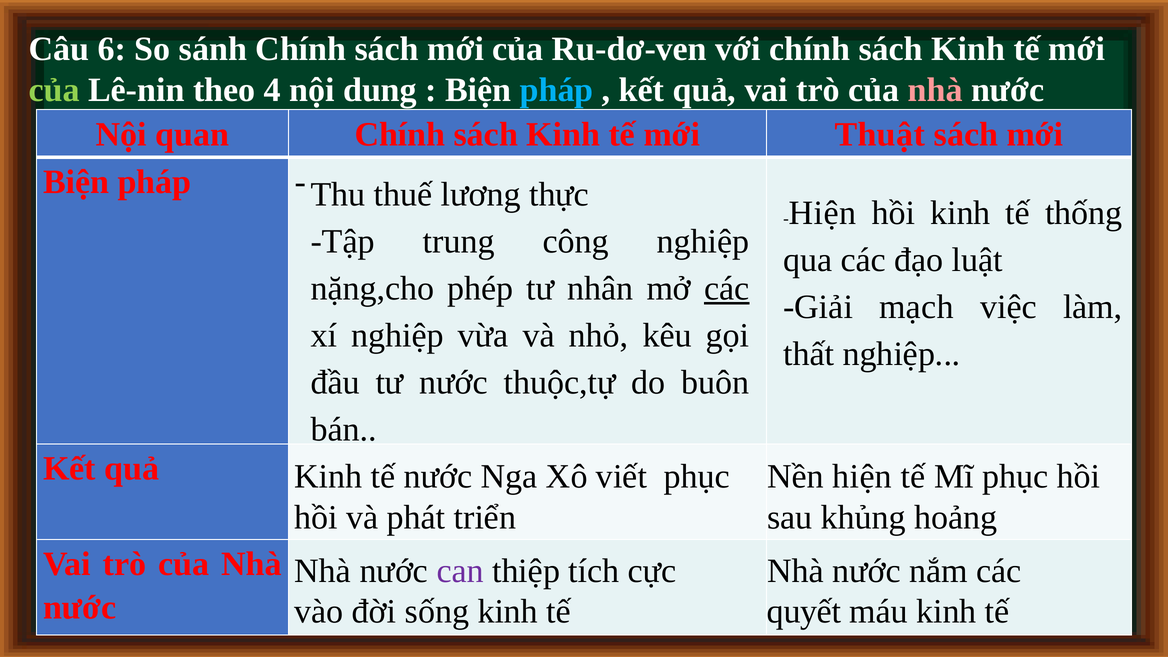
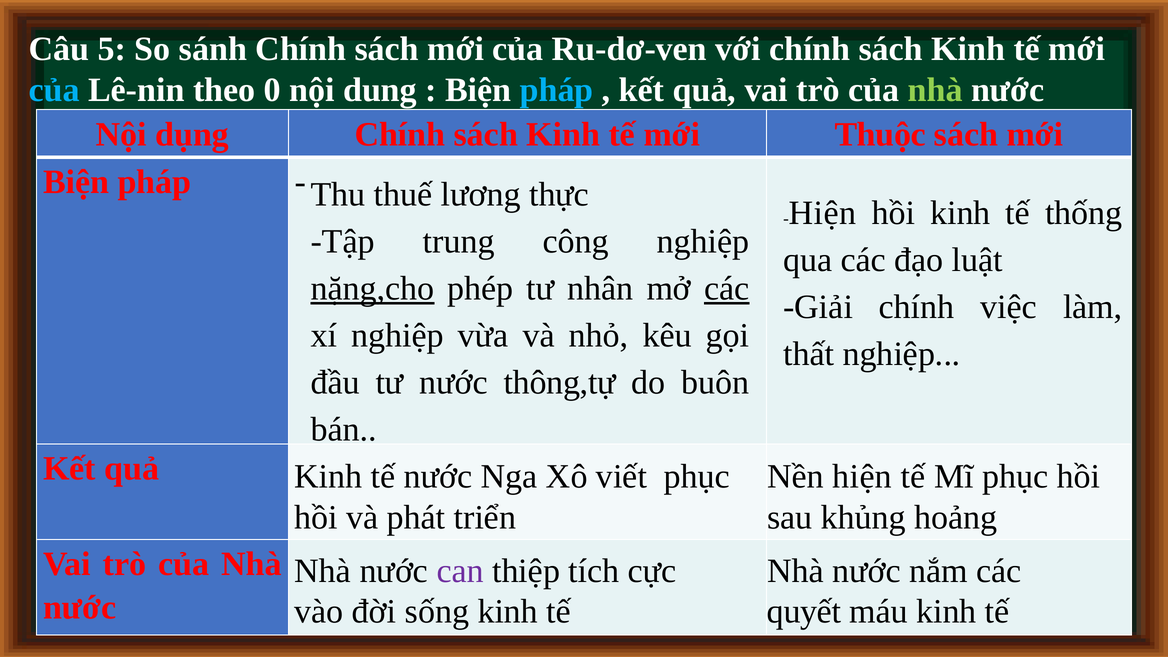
6: 6 -> 5 (112, 49)
của colour: light green -> light blue (54, 90)
4: 4 -> 0 (272, 90)
nhà colour: pink -> light green (935, 90)
quan: quan -> dụng (192, 134)
Thuật: Thuật -> Thuộc (880, 134)
nặng,cho underline: none -> present (372, 289)
Giải mạch: mạch -> chính (917, 307)
thuộc,tự: thuộc,tự -> thông,tự (560, 383)
